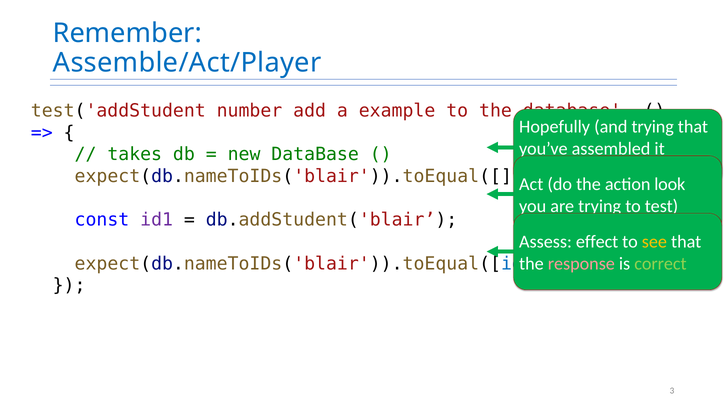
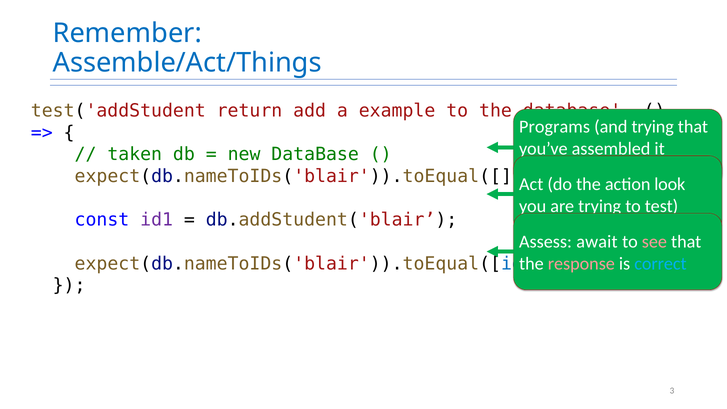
Assemble/Act/Player: Assemble/Act/Player -> Assemble/Act/Things (187, 63)
number: number -> return (249, 111)
Hopefully: Hopefully -> Programs (555, 127)
takes: takes -> taken (135, 154)
effect: effect -> await (597, 242)
see colour: yellow -> pink (654, 242)
correct colour: light green -> light blue (660, 264)
